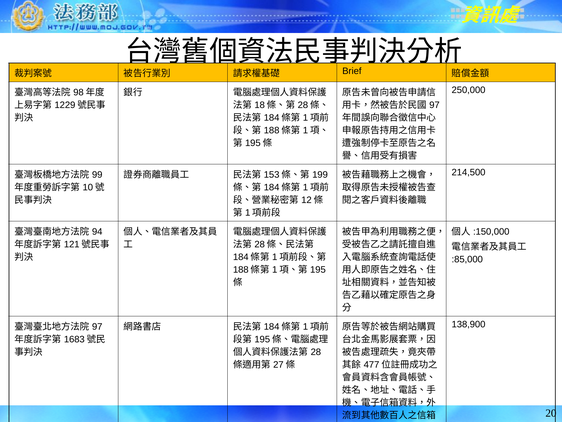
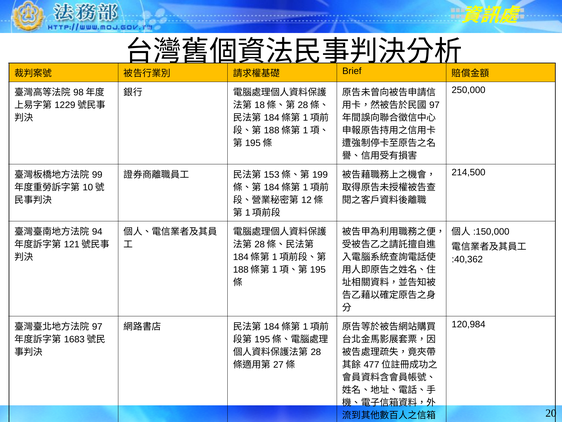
:85,000: :85,000 -> :40,362 (467, 259)
138,900: 138,900 -> 120,984 (469, 324)
